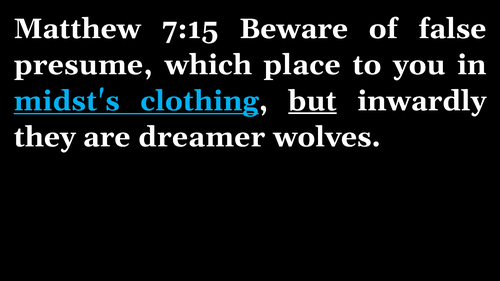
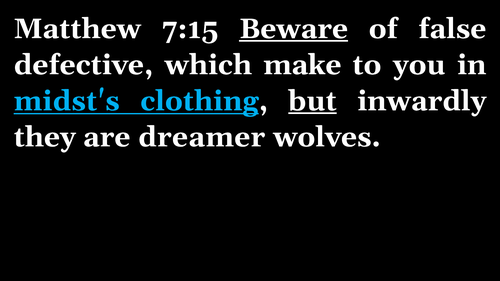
Beware underline: none -> present (294, 29)
presume: presume -> defective (83, 65)
place: place -> make (302, 65)
